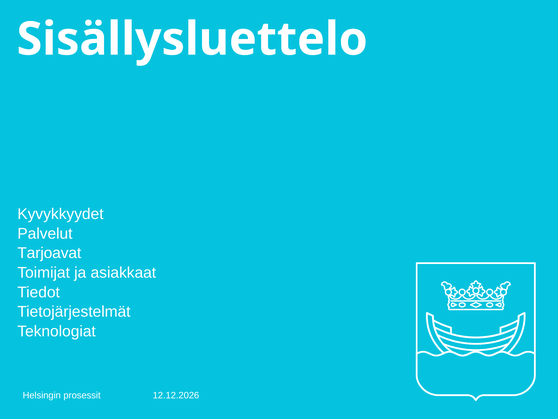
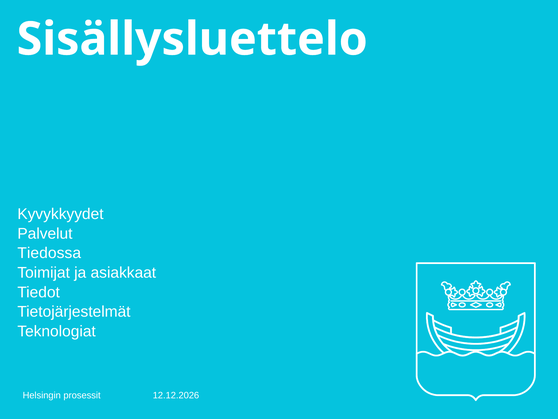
Tarjoavat: Tarjoavat -> Tiedossa (49, 253)
